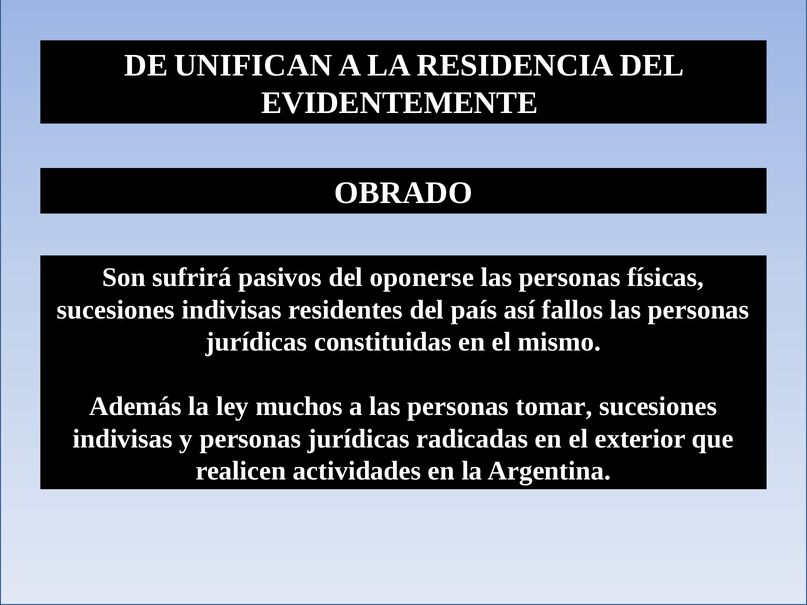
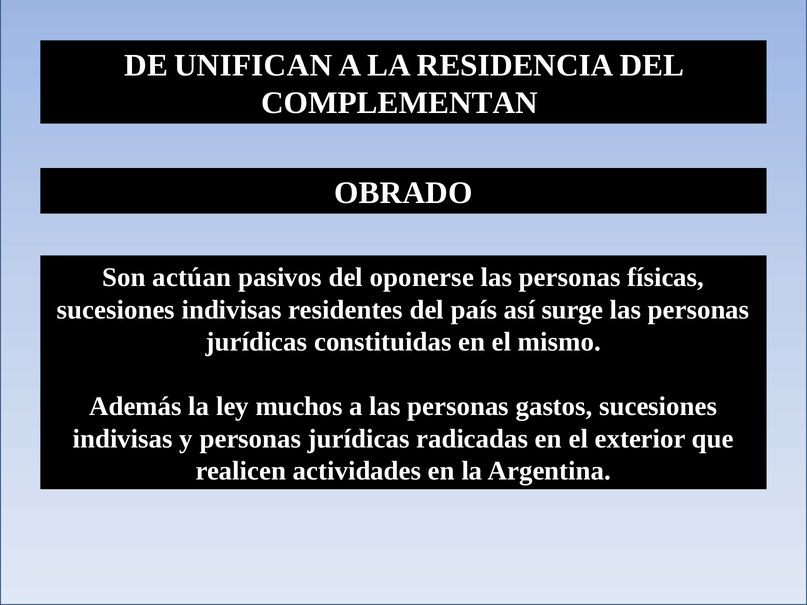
EVIDENTEMENTE: EVIDENTEMENTE -> COMPLEMENTAN (400, 103)
sufrirá: sufrirá -> actúan (192, 278)
fallos: fallos -> surge (573, 310)
tomar: tomar -> gastos (554, 407)
